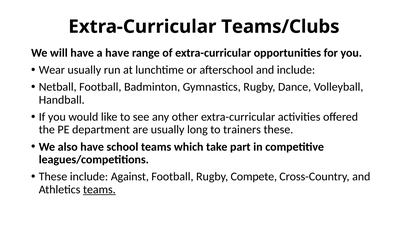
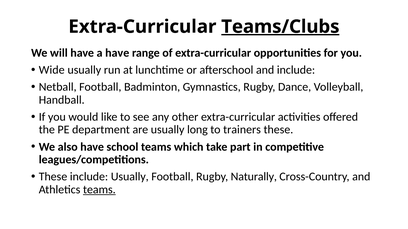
Teams/Clubs underline: none -> present (280, 27)
Wear: Wear -> Wide (52, 70)
include Against: Against -> Usually (130, 177)
Compete: Compete -> Naturally (254, 177)
